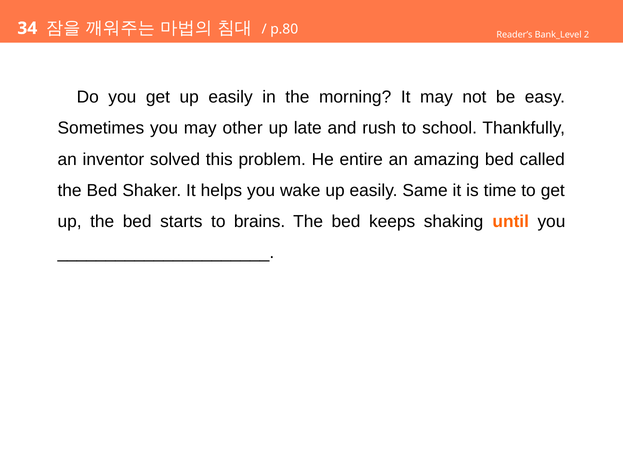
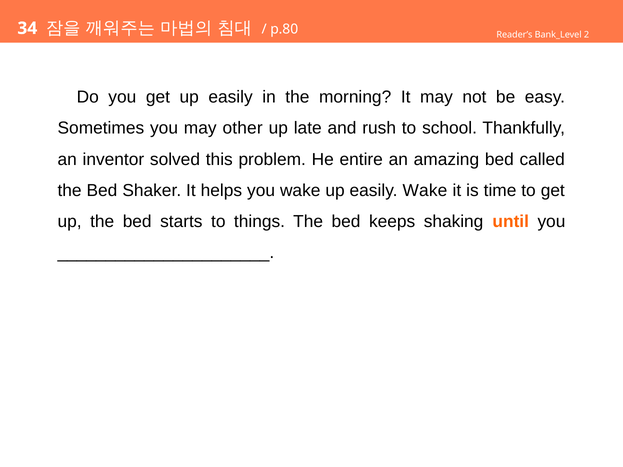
easily Same: Same -> Wake (425, 191)
brains: brains -> things (260, 222)
